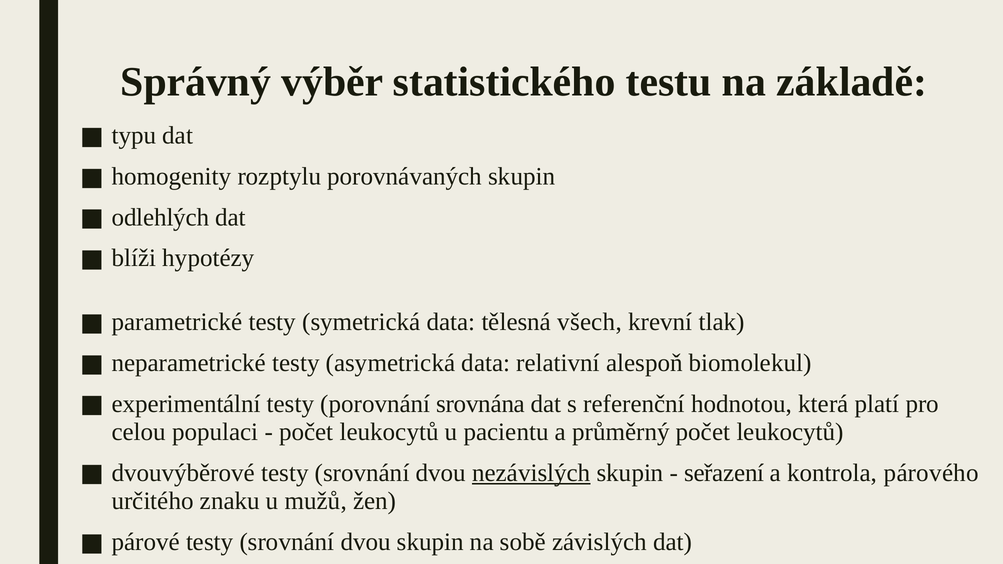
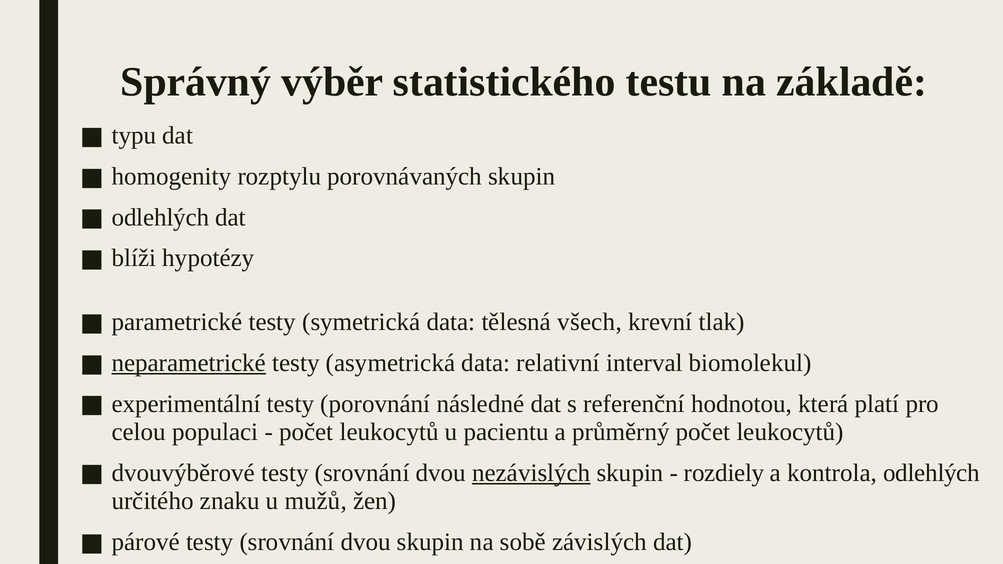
neparametrické underline: none -> present (189, 363)
alespoň: alespoň -> interval (644, 363)
srovnána: srovnána -> následné (480, 404)
seřazení: seřazení -> rozdiely (724, 473)
kontrola párového: párového -> odlehlých (931, 473)
